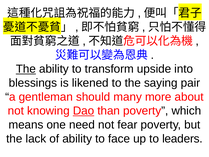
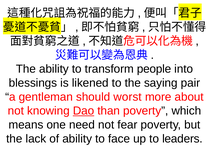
The underline: present -> none (26, 69)
upside: upside -> people (154, 69)
many: many -> worst (128, 97)
